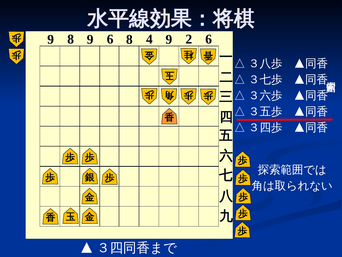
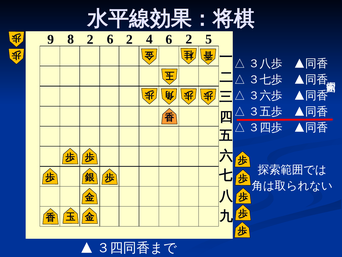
8 9: 9 -> 2 (90, 39)
8: 8 -> 2 (130, 39)
4 9: 9 -> 6 (169, 39)
2 6: 6 -> 5 (209, 39)
